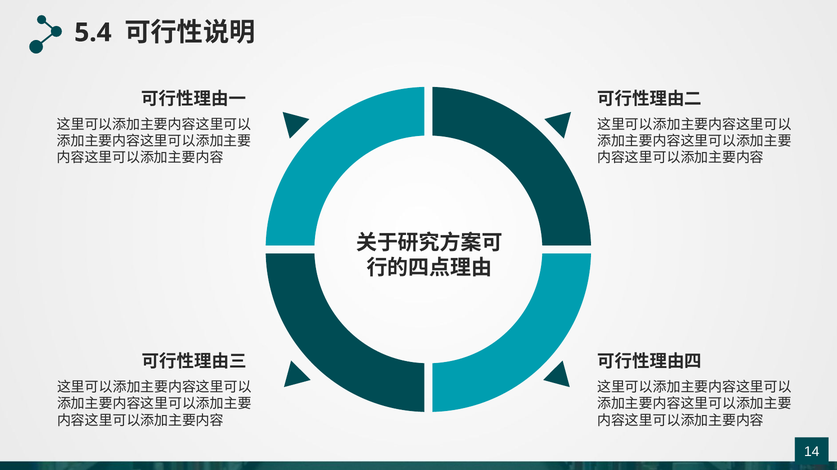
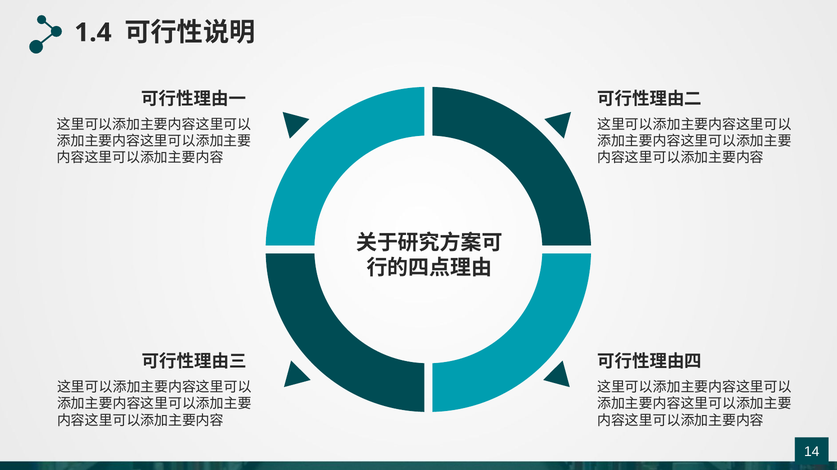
5.4: 5.4 -> 1.4 (93, 33)
